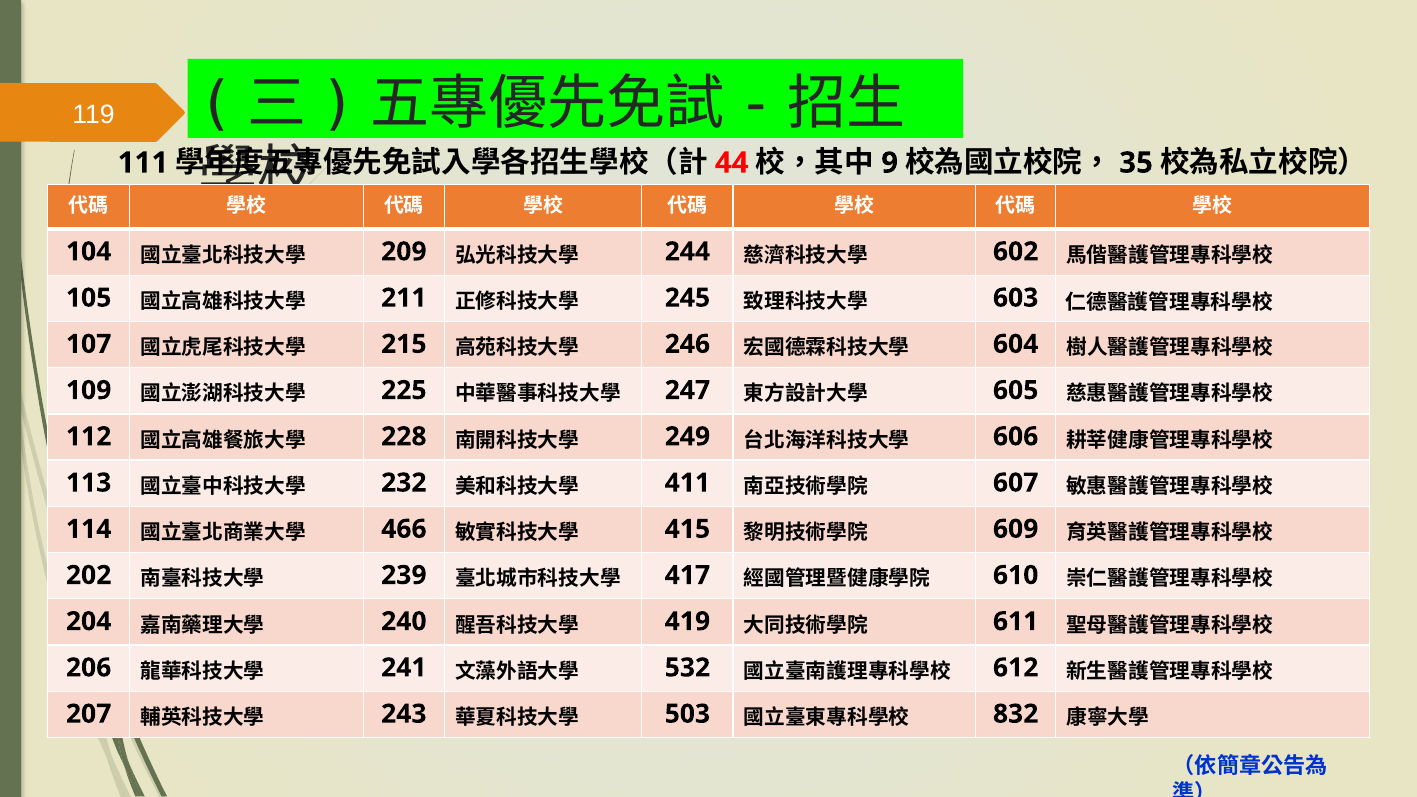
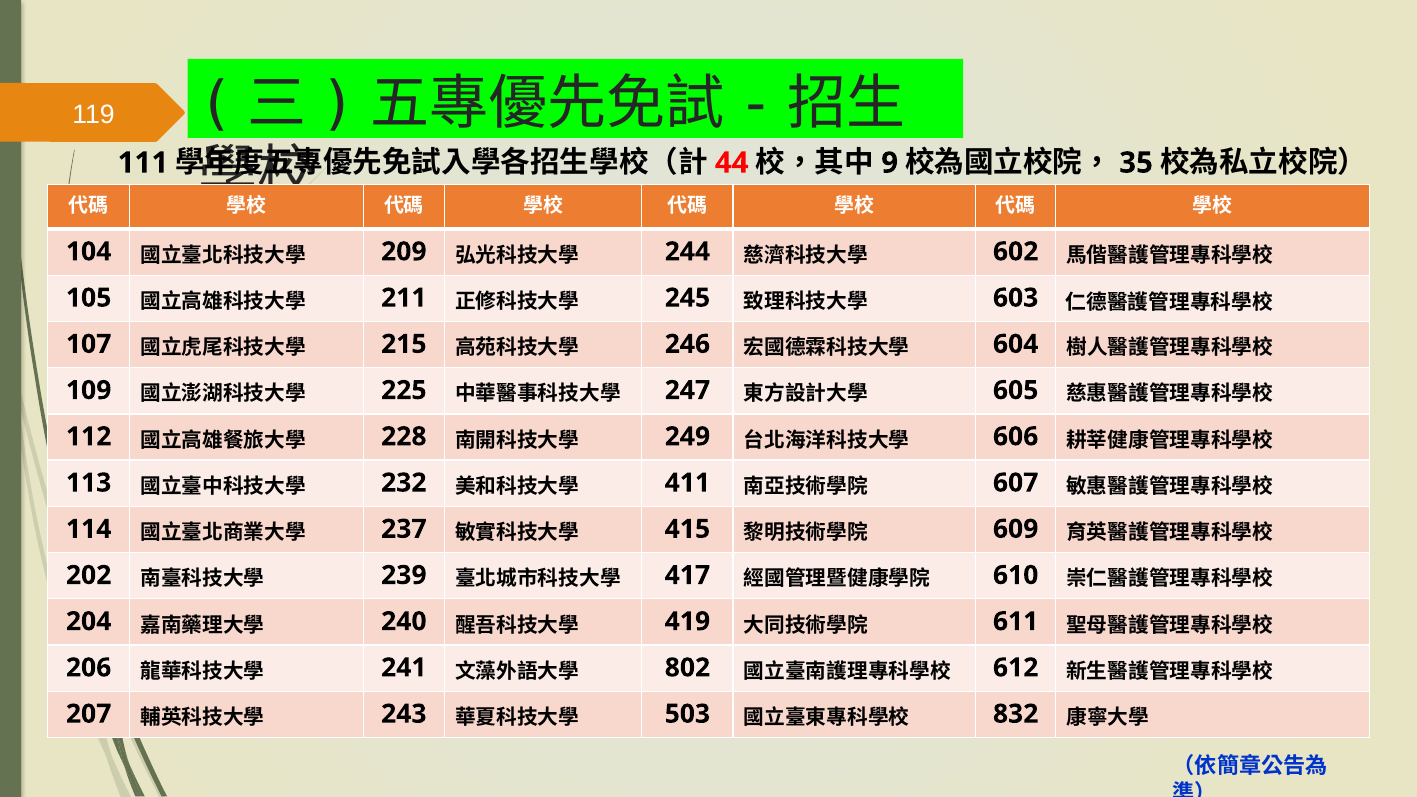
466: 466 -> 237 (404, 529)
532: 532 -> 802 (687, 668)
